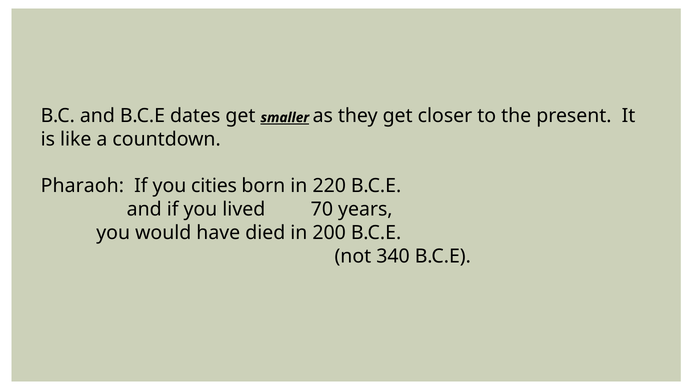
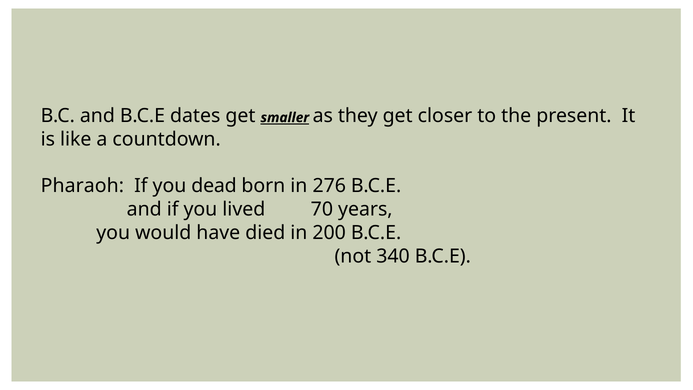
cities: cities -> dead (214, 186)
220: 220 -> 276 (329, 186)
